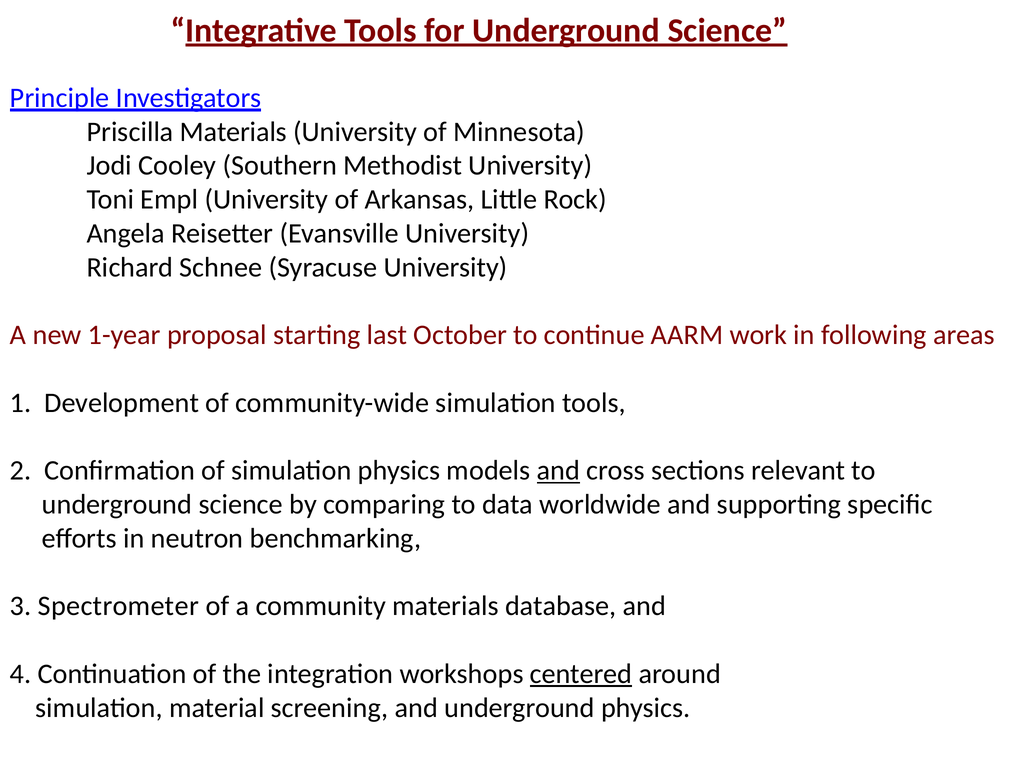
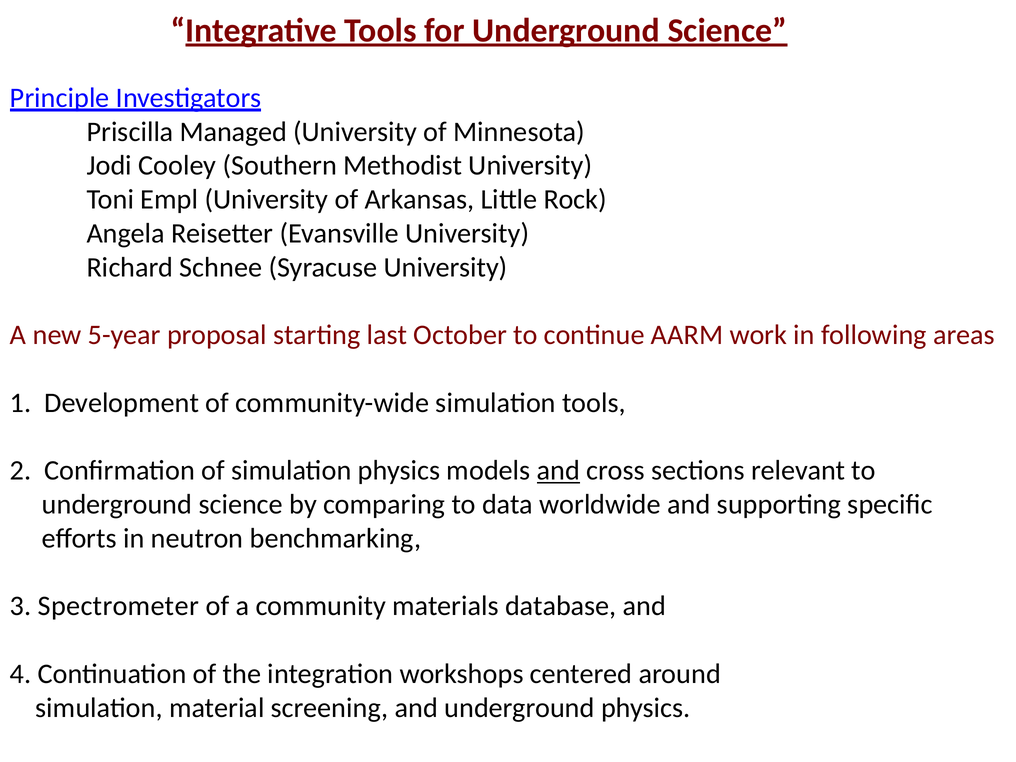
Priscilla Materials: Materials -> Managed (233, 132)
1-year: 1-year -> 5-year (124, 335)
centered underline: present -> none (581, 674)
